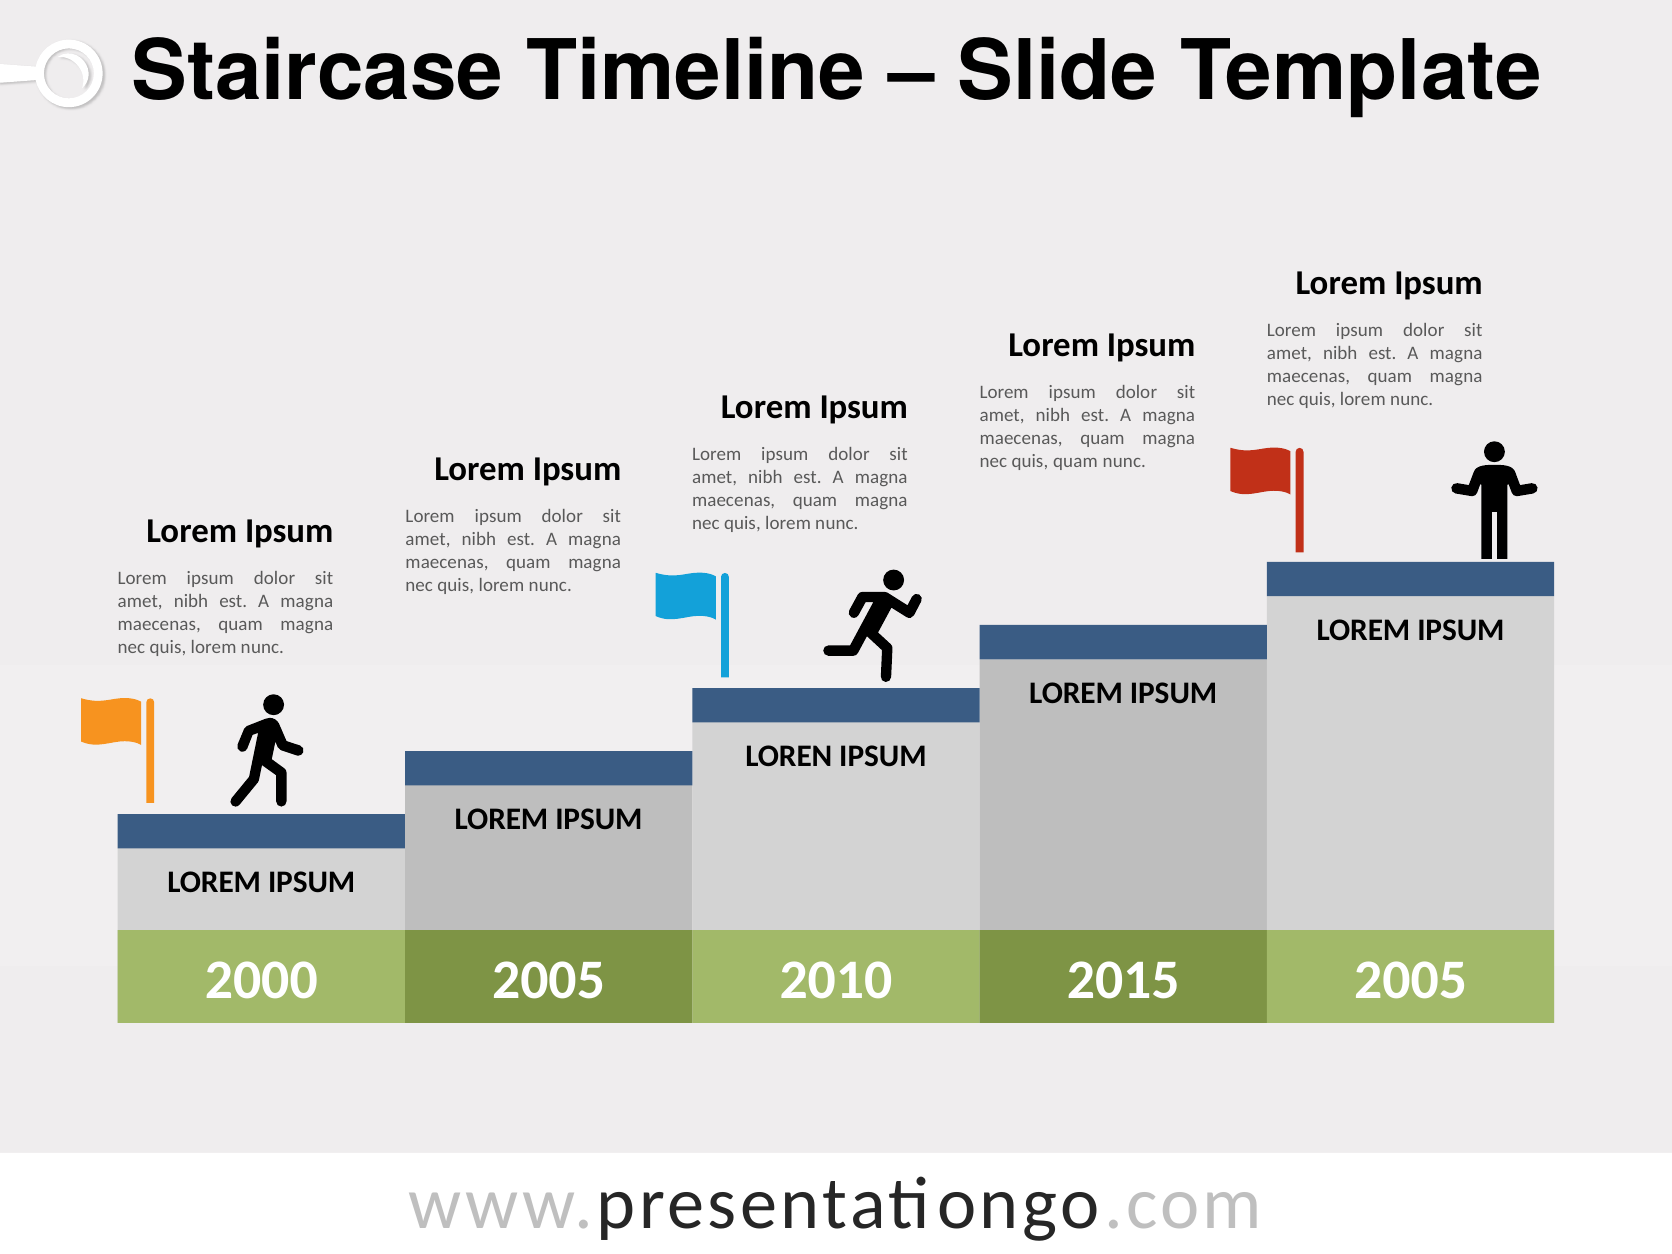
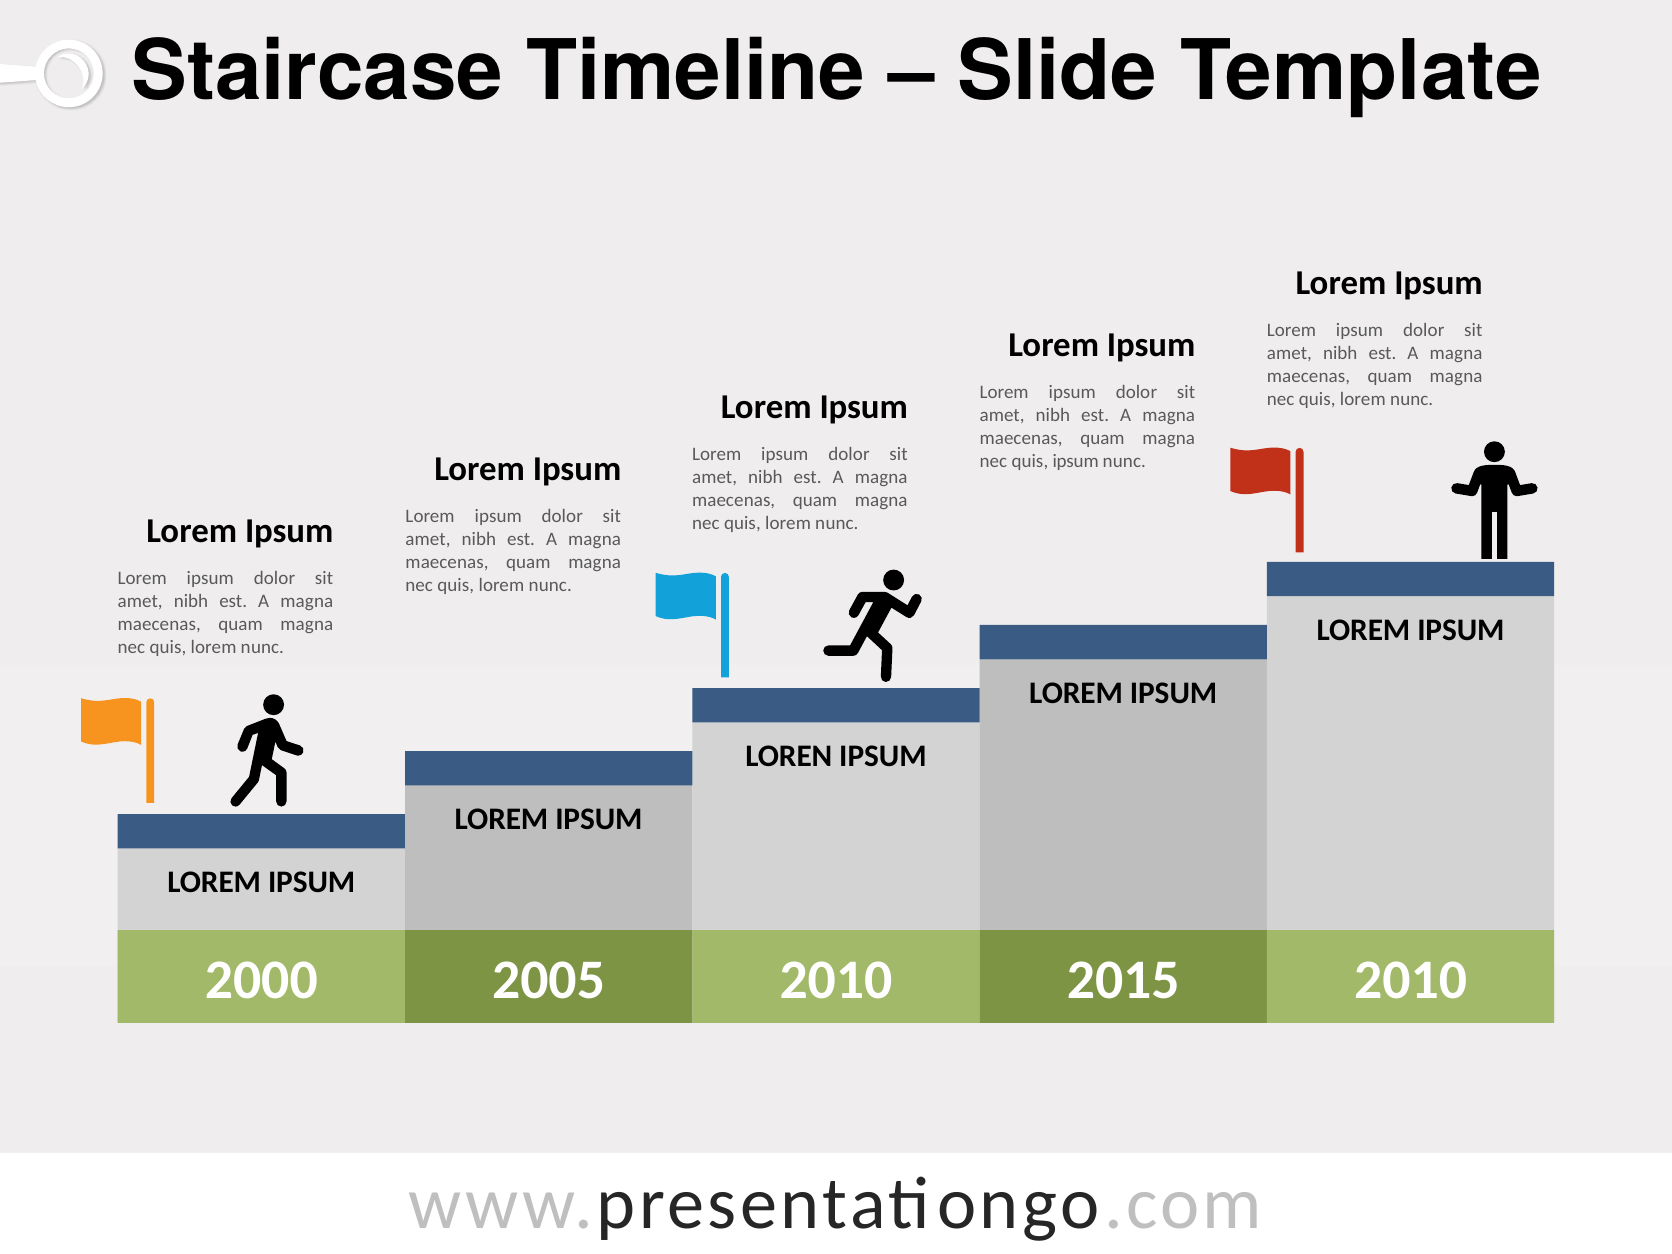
quis quam: quam -> ipsum (1076, 461)
2015 2005: 2005 -> 2010 (1411, 980)
